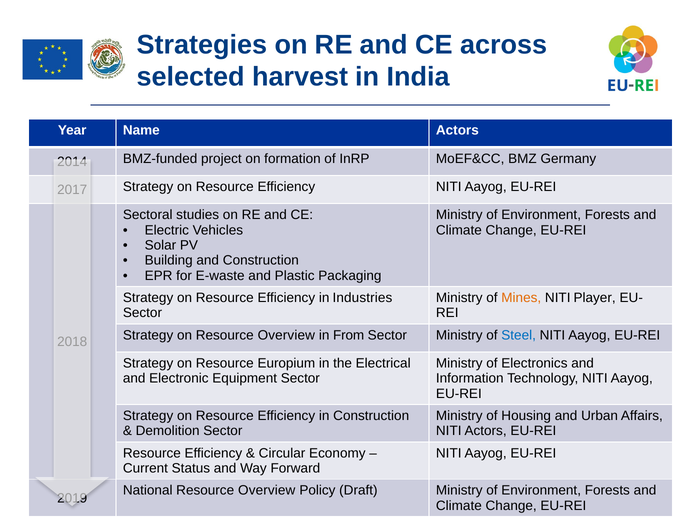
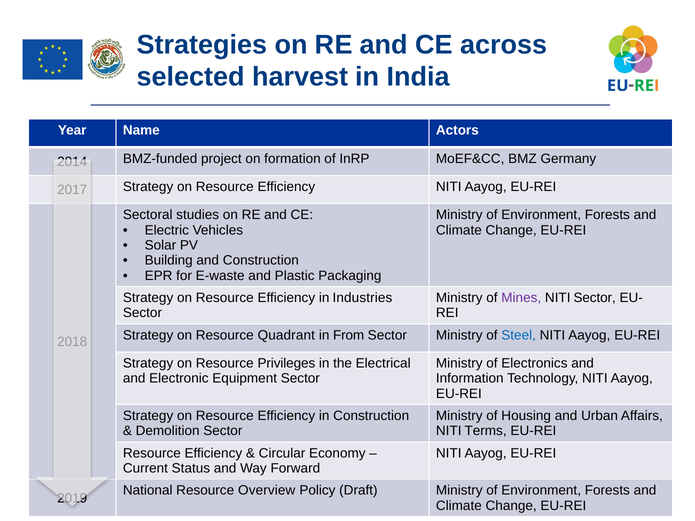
Mines colour: orange -> purple (521, 298)
NITI Player: Player -> Sector (595, 298)
on Resource Overview: Overview -> Quadrant (286, 335)
Europium: Europium -> Privileges (286, 363)
NITI Actors: Actors -> Terms (486, 431)
